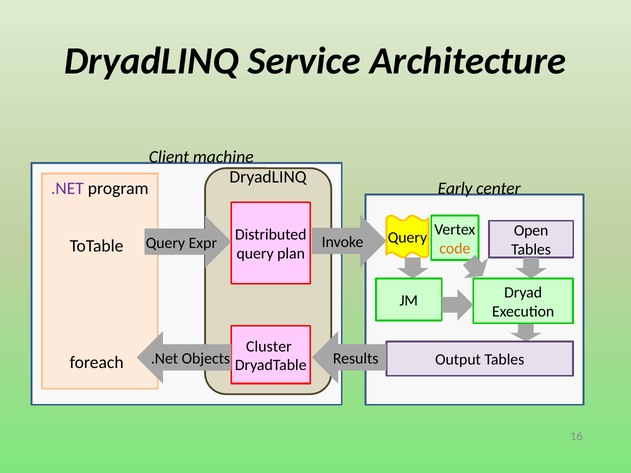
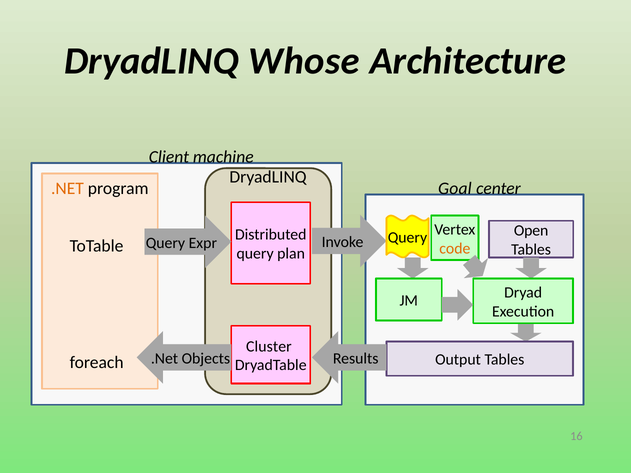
Service: Service -> Whose (304, 61)
.NET colour: purple -> orange (67, 188)
Early: Early -> Goal (455, 188)
